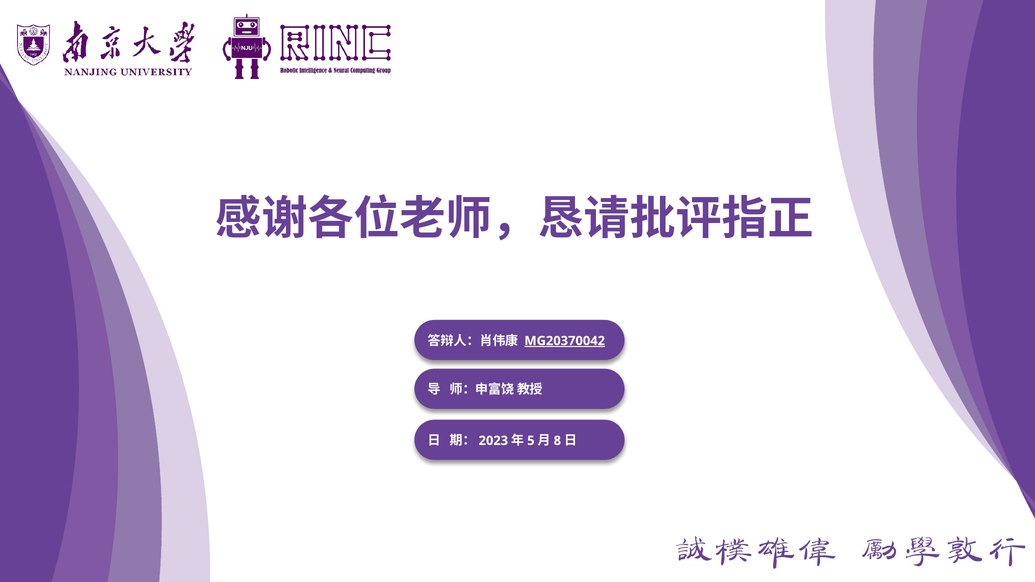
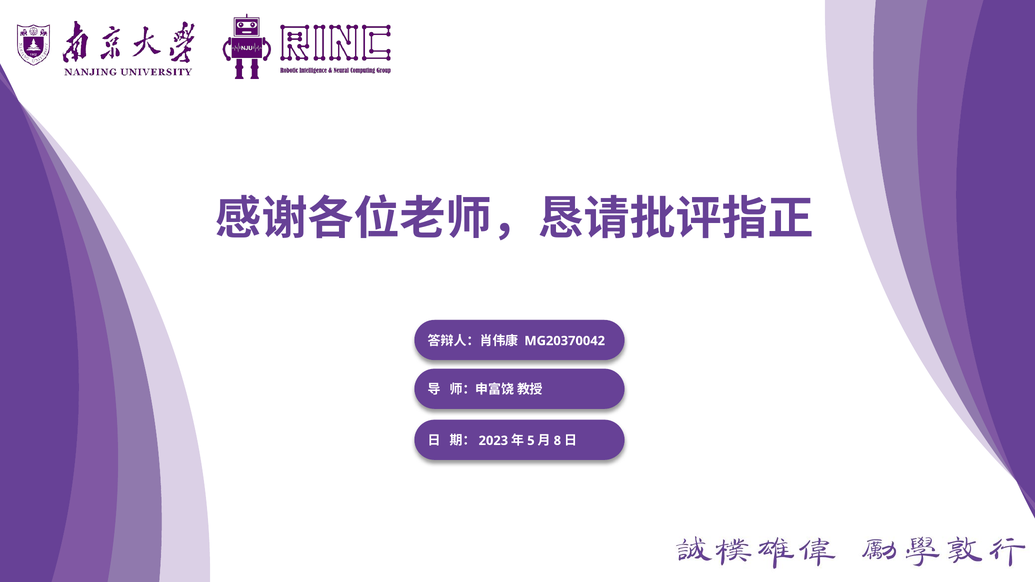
MG20370042 underline: present -> none (565, 341)
